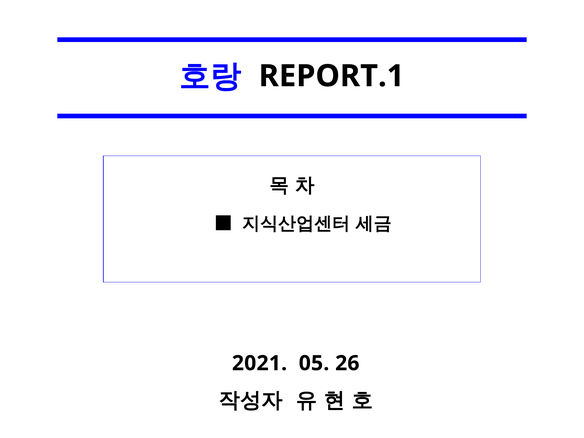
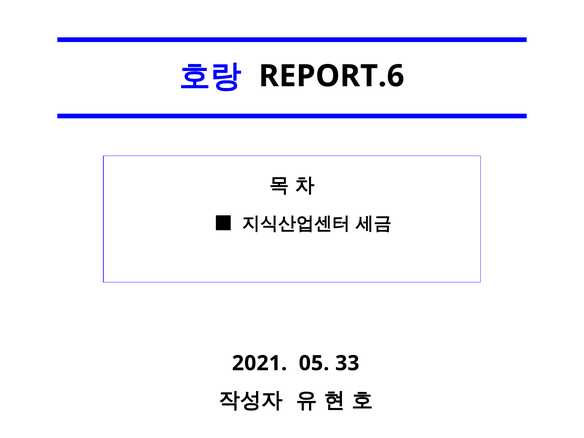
REPORT.1: REPORT.1 -> REPORT.6 (332, 76)
26: 26 -> 33 (347, 363)
